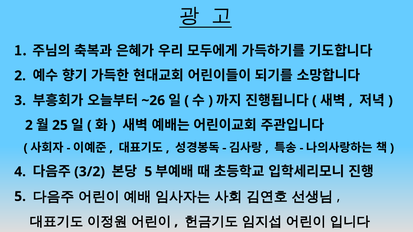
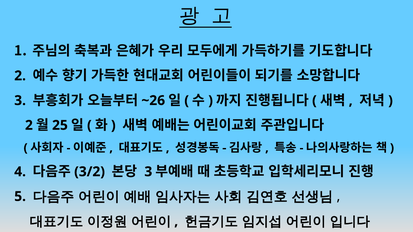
5: 5 -> 3 (148, 172)
